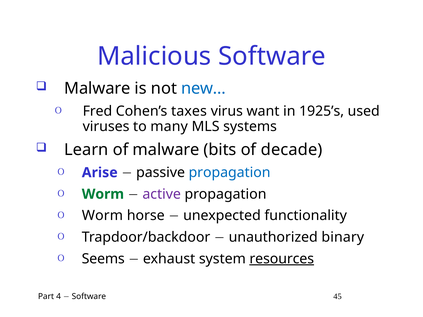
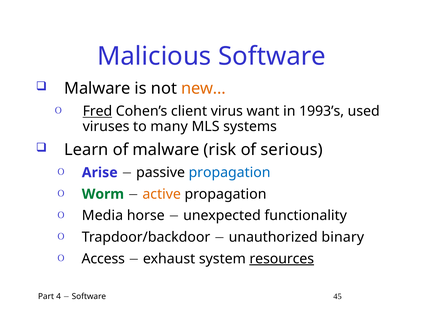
new… colour: blue -> orange (203, 88)
Fred underline: none -> present (97, 111)
taxes: taxes -> client (189, 111)
1925’s: 1925’s -> 1993’s (322, 111)
bits: bits -> risk (220, 150)
decade: decade -> serious (292, 150)
active colour: purple -> orange (162, 194)
Worm: Worm -> Media (102, 216)
Seems: Seems -> Access (103, 259)
